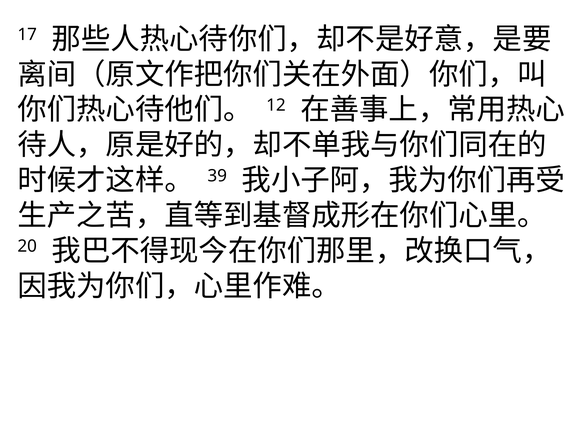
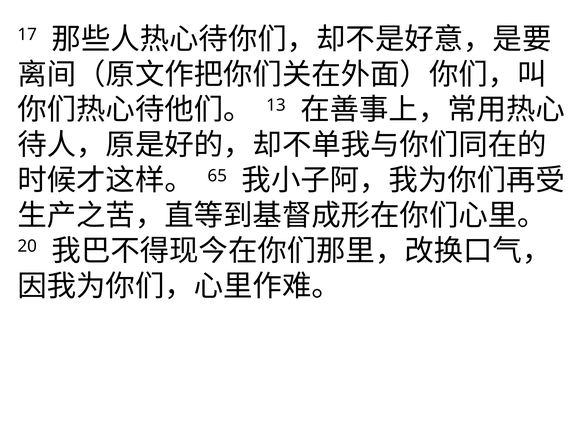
12: 12 -> 13 (276, 105)
39: 39 -> 65 (217, 176)
